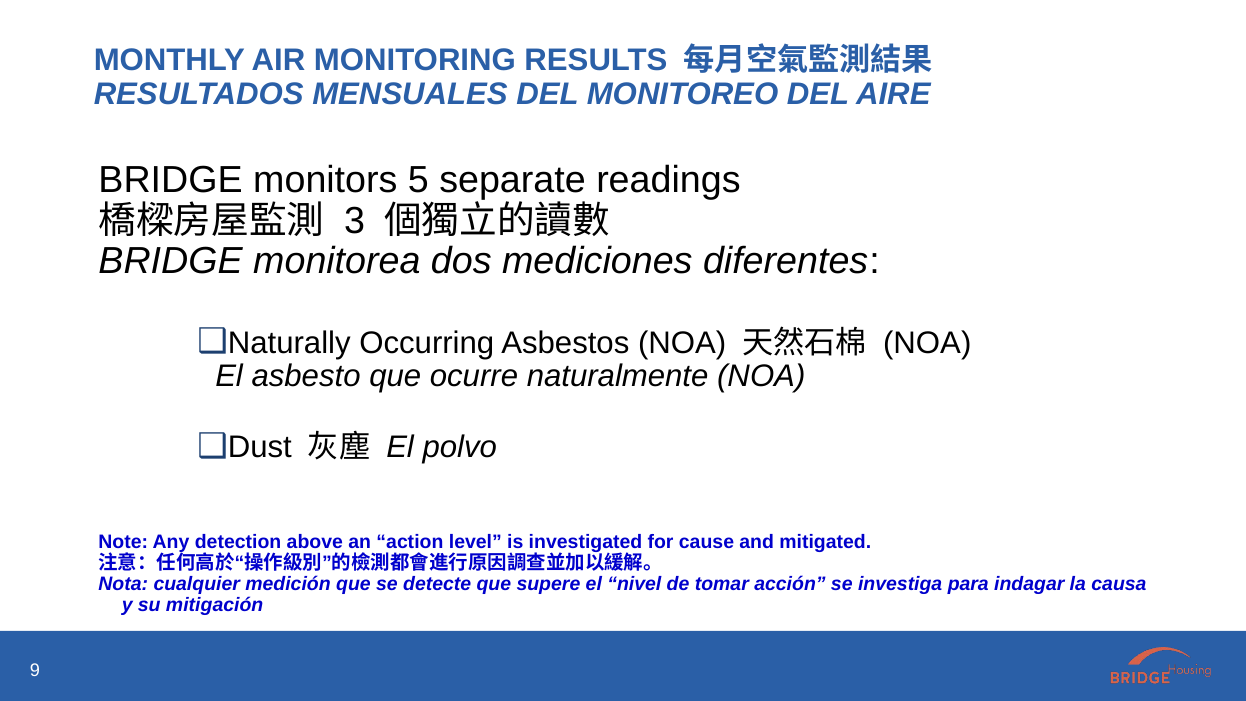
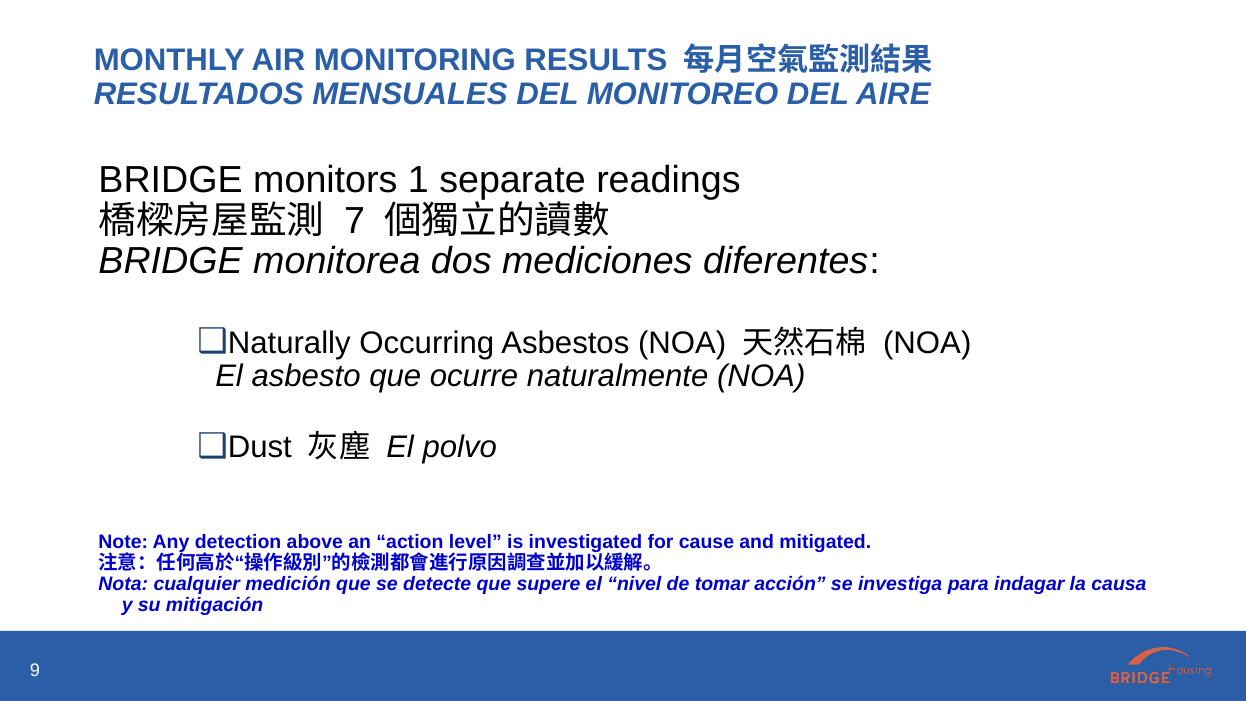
5: 5 -> 1 (418, 180)
3: 3 -> 7 (354, 221)
